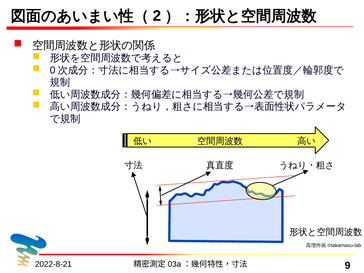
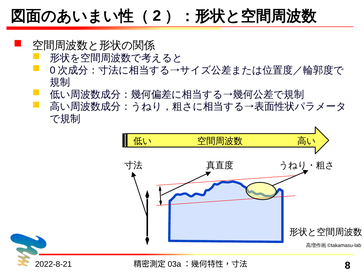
9: 9 -> 8 (348, 265)
